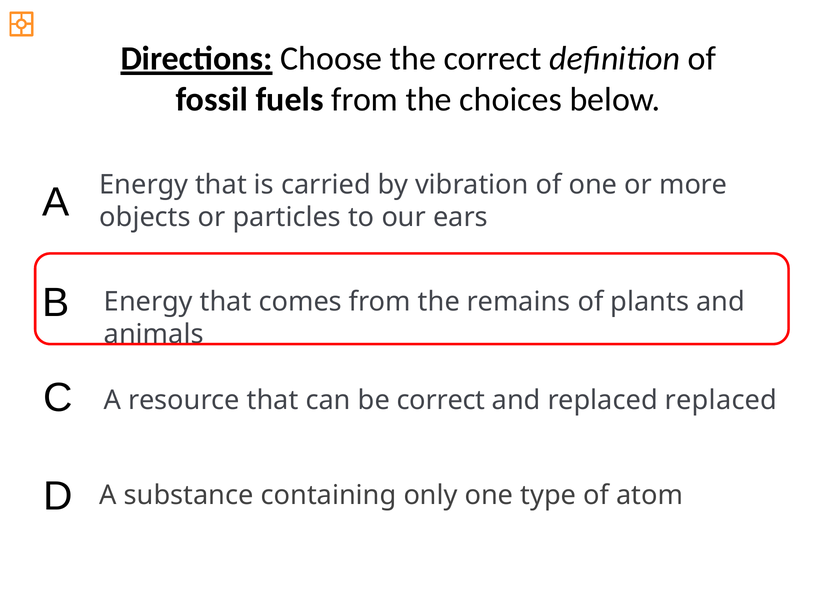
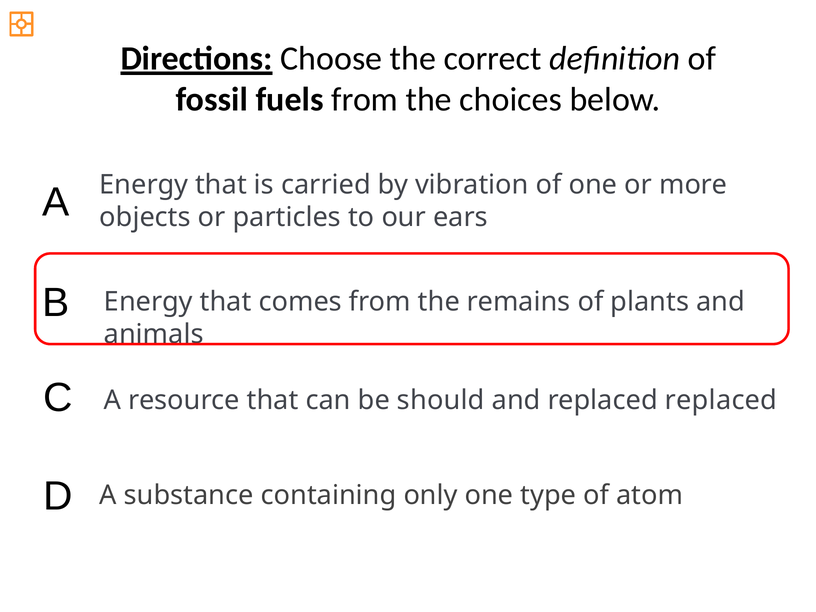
be correct: correct -> should (441, 400)
